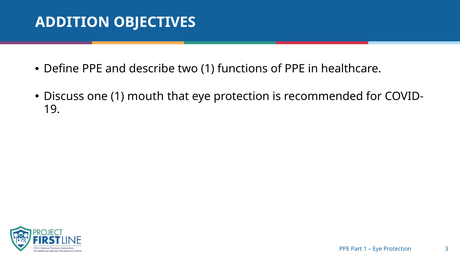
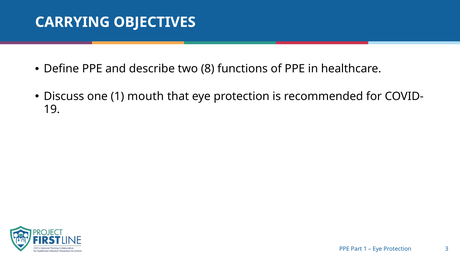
ADDITION: ADDITION -> CARRYING (72, 22)
two 1: 1 -> 8 (208, 69)
